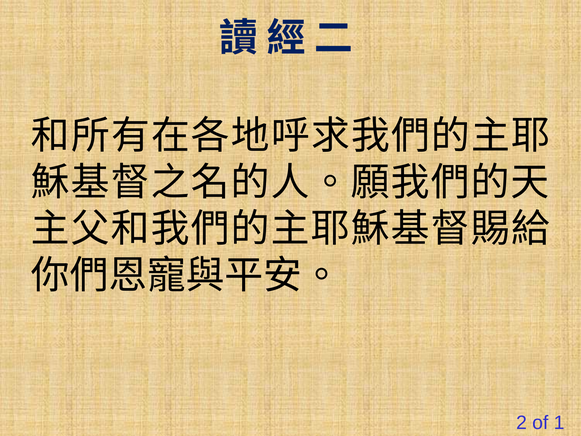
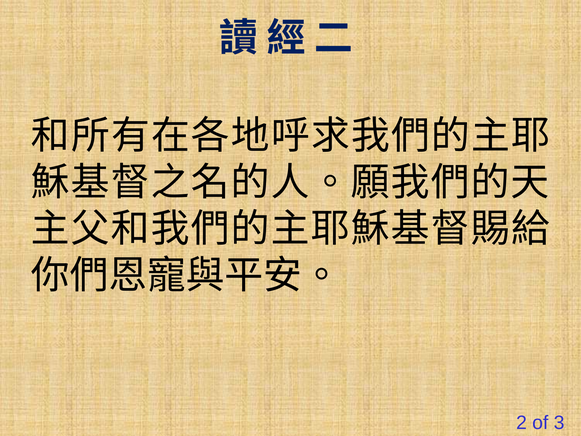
1: 1 -> 3 (559, 422)
